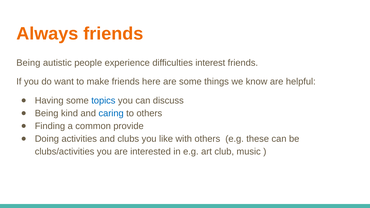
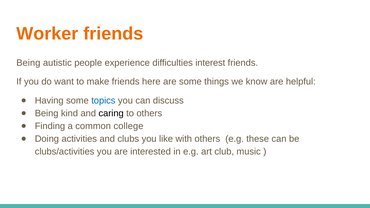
Always: Always -> Worker (47, 34)
caring colour: blue -> black (111, 113)
provide: provide -> college (128, 126)
